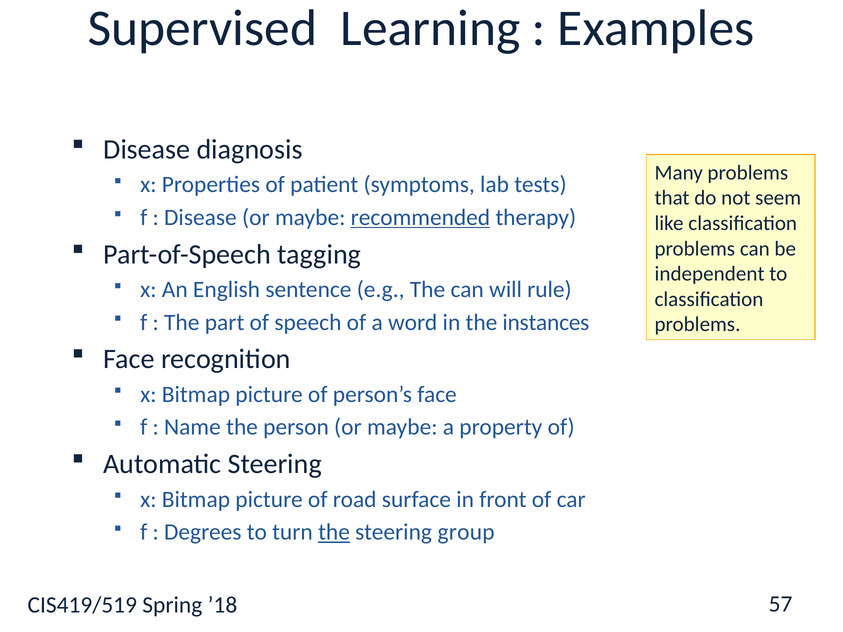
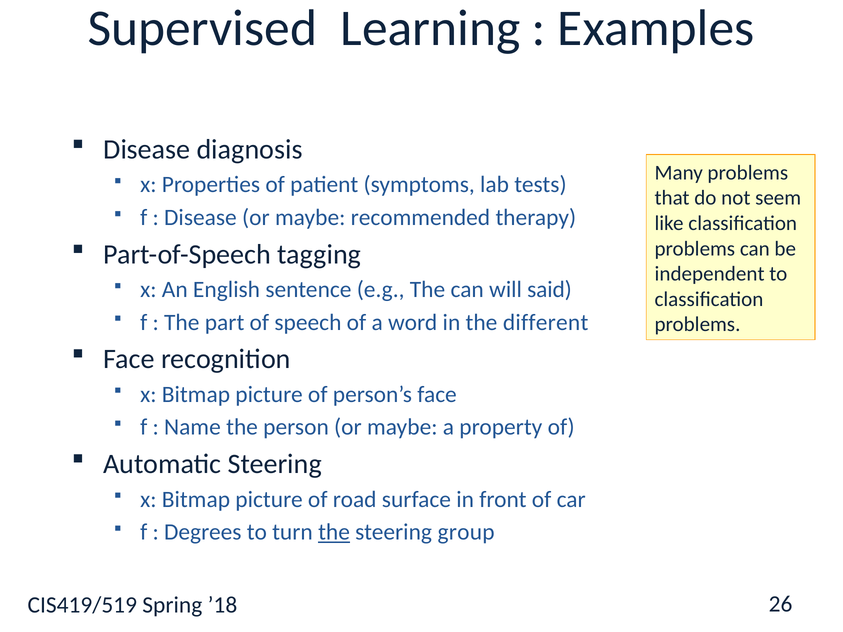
recommended underline: present -> none (420, 218)
rule: rule -> said (550, 290)
instances: instances -> different (546, 322)
57: 57 -> 26 (781, 604)
